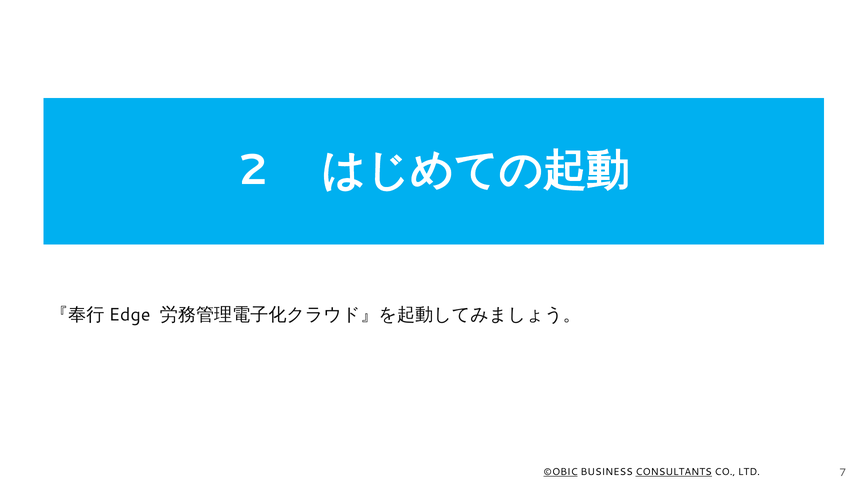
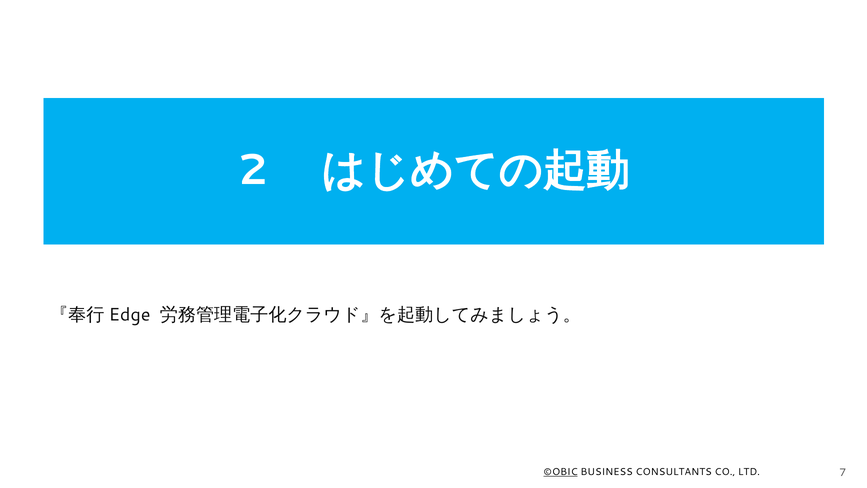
CONSULTANTS underline: present -> none (674, 472)
